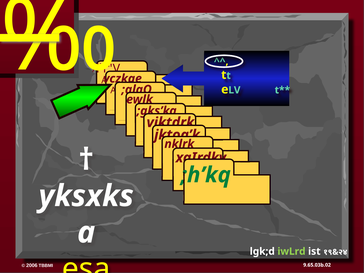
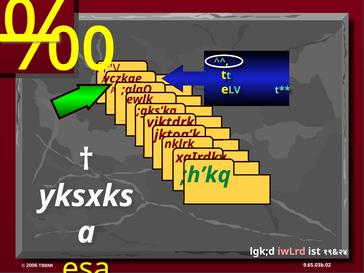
iwLrd colour: light green -> pink (291, 251)
